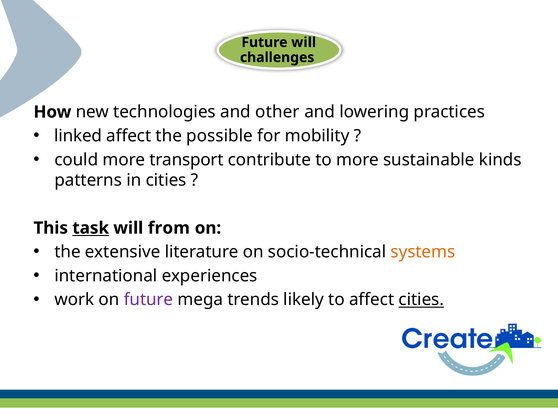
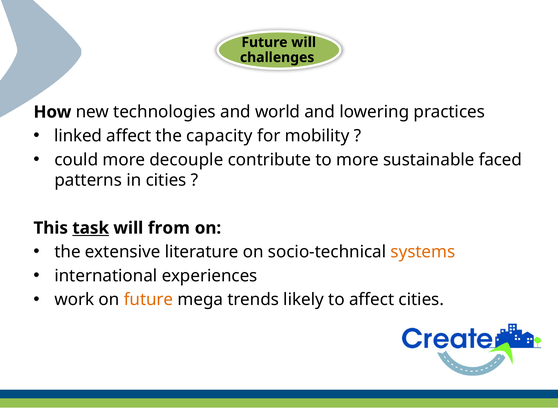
other: other -> world (278, 112)
possible: possible -> capacity (219, 136)
transport: transport -> decouple (186, 160)
kinds: kinds -> faced (500, 160)
future colour: purple -> orange (148, 299)
cities underline: present -> none (421, 299)
